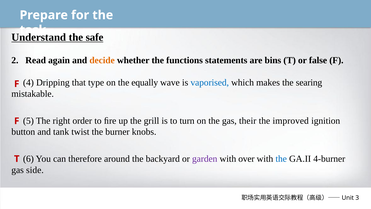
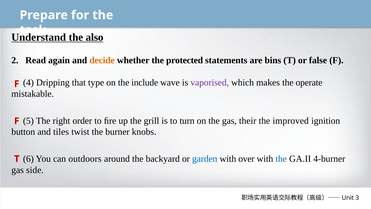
safe: safe -> also (95, 37)
functions: functions -> protected (185, 60)
equally: equally -> include (145, 83)
vaporised colour: blue -> purple (210, 83)
searing: searing -> operate (309, 83)
tank: tank -> tiles (61, 132)
therefore: therefore -> outdoors (85, 159)
garden colour: purple -> blue (205, 159)
